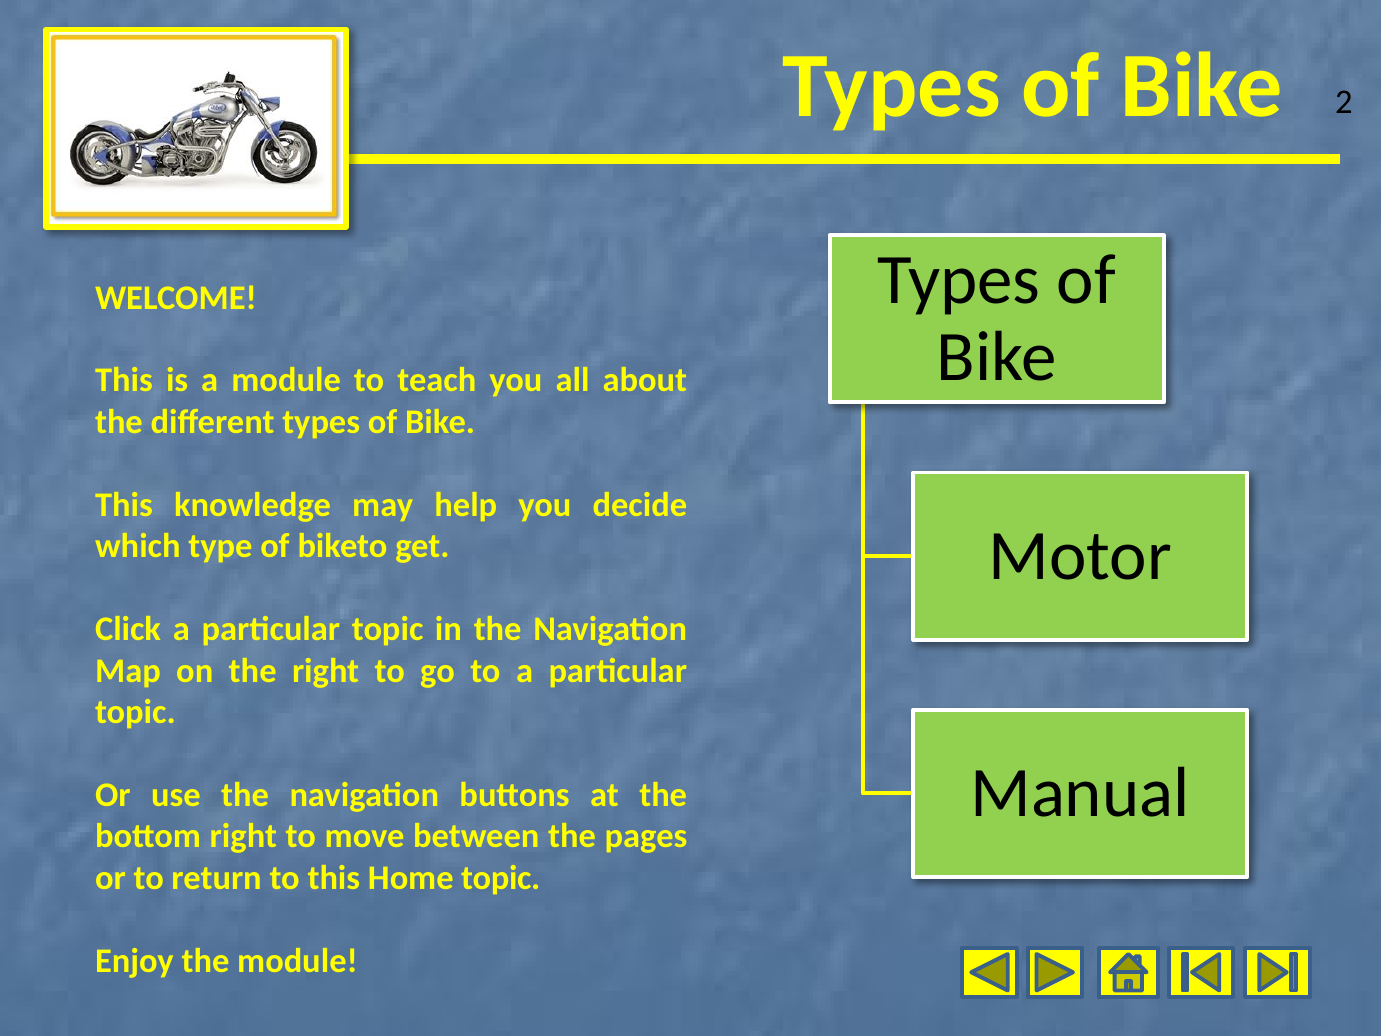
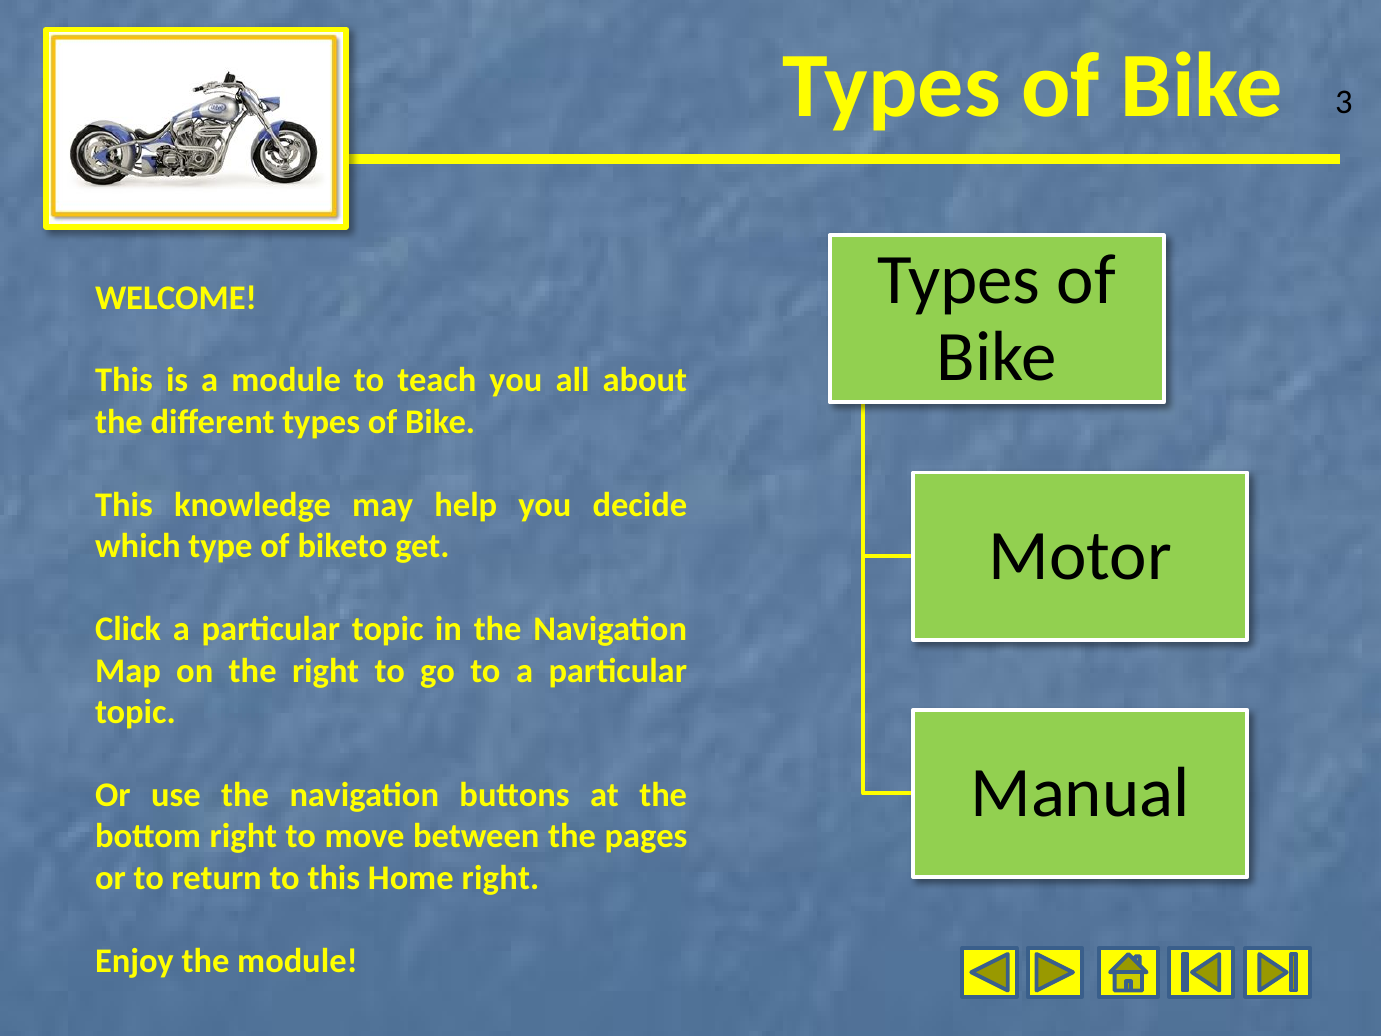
2: 2 -> 3 (1344, 102)
Home topic: topic -> right (500, 878)
